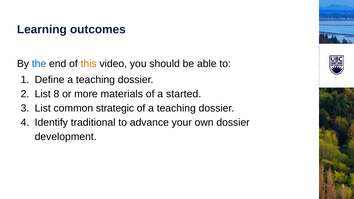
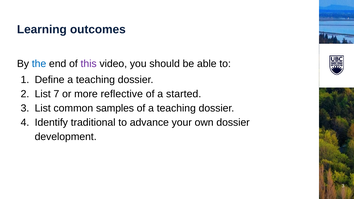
this colour: orange -> purple (89, 64)
8: 8 -> 7 (56, 94)
materials: materials -> reflective (122, 94)
strategic: strategic -> samples (115, 108)
